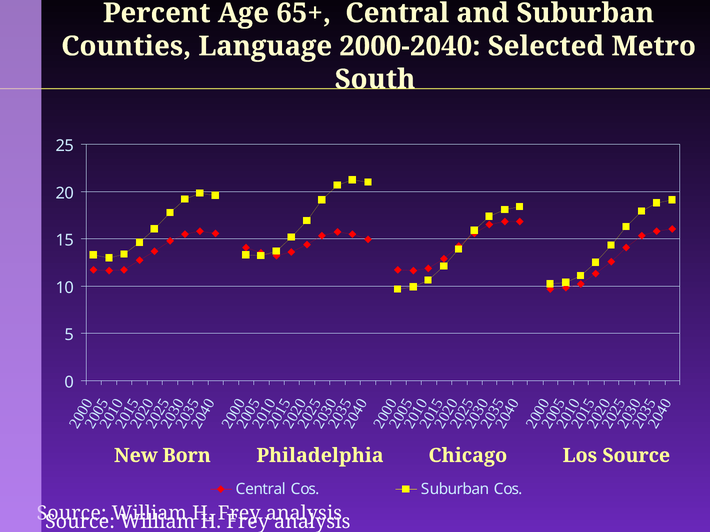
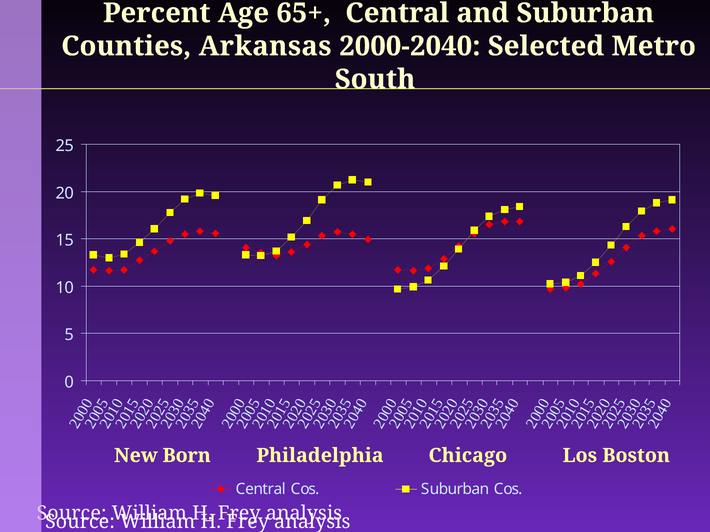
Language: Language -> Arkansas (265, 46)
Los Source: Source -> Boston (636, 456)
